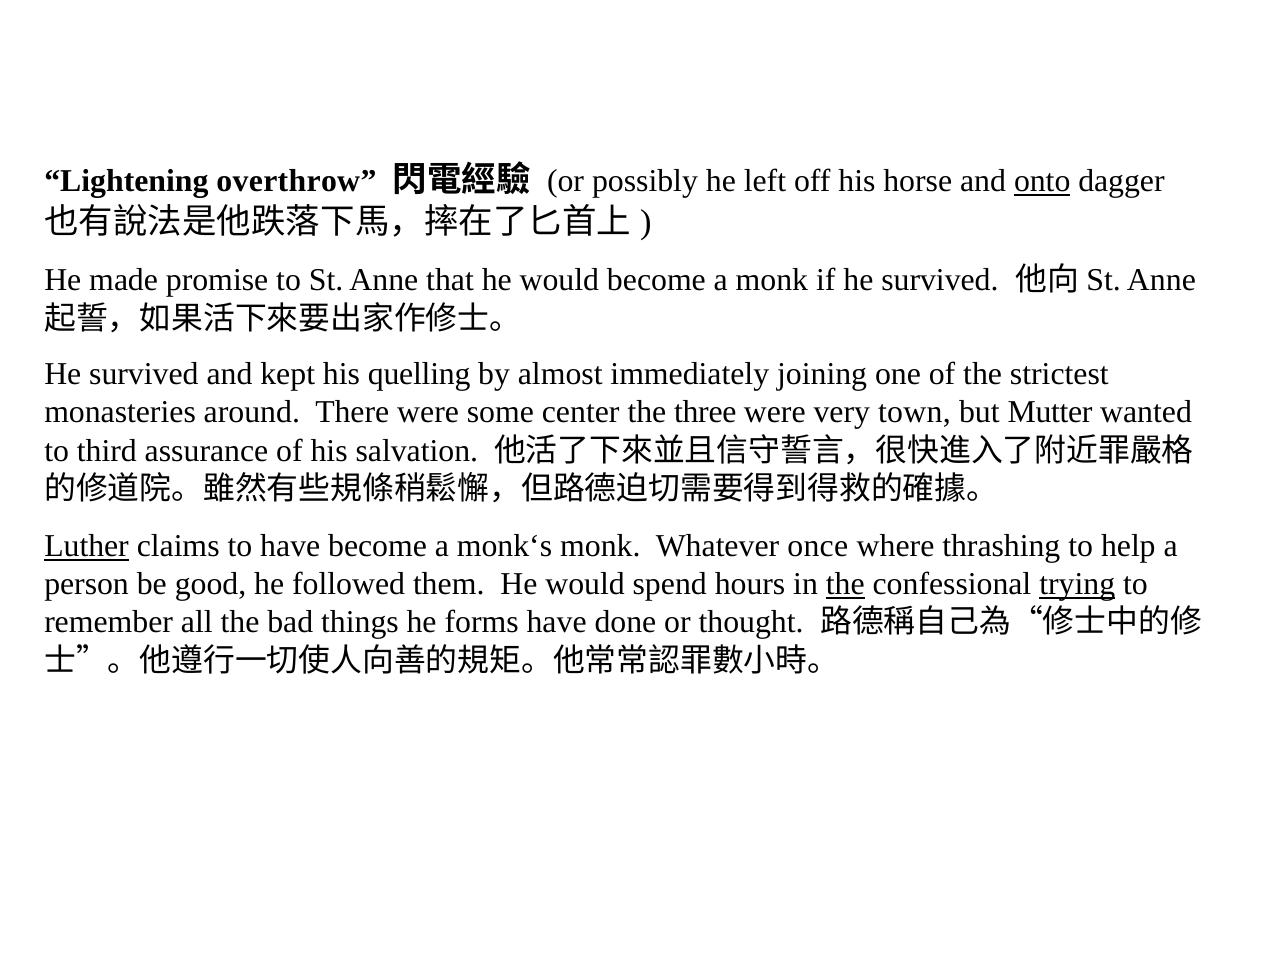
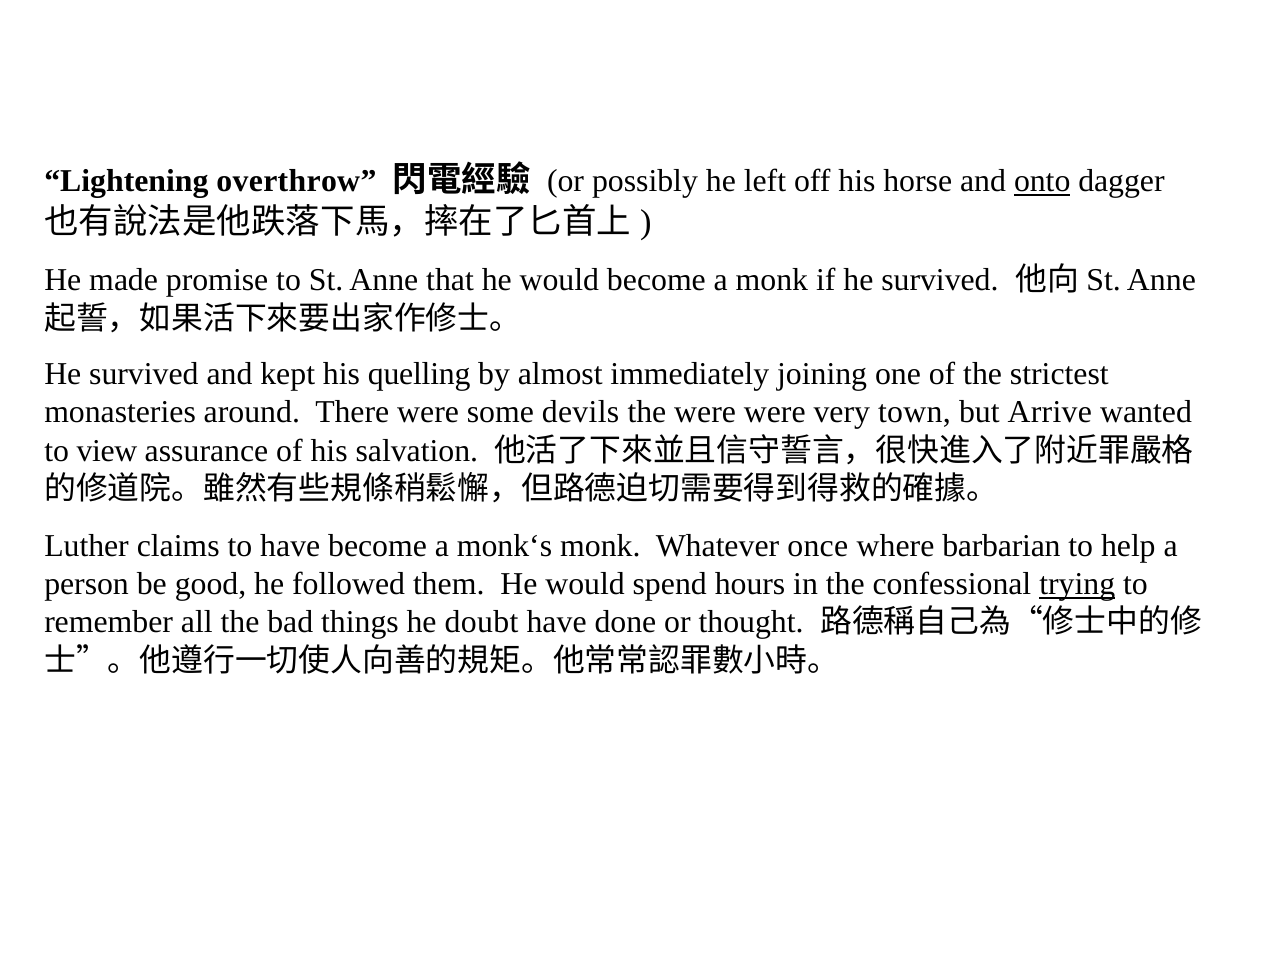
center: center -> devils (581, 412)
the three: three -> were (705, 412)
Mutter: Mutter -> Arrive (1050, 412)
third: third -> view (107, 451)
Luther underline: present -> none (87, 546)
thrashing: thrashing -> barbarian (1001, 546)
the underline: present -> none (845, 584)
forms: forms -> doubt (482, 622)
